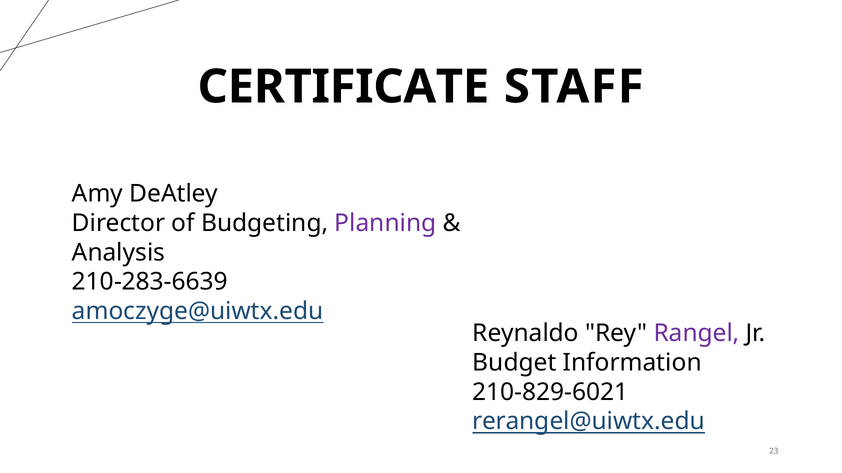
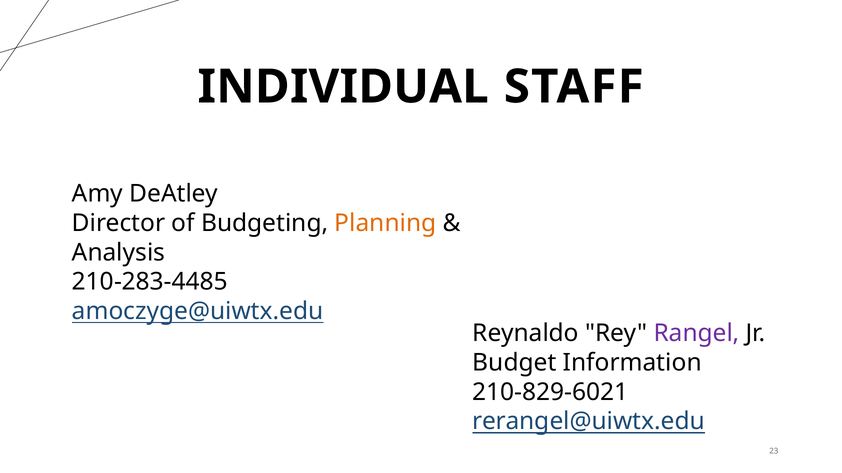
CERTIFICATE: CERTIFICATE -> INDIVIDUAL (343, 87)
Planning colour: purple -> orange (385, 223)
210-283-6639: 210-283-6639 -> 210-283-4485 (150, 282)
